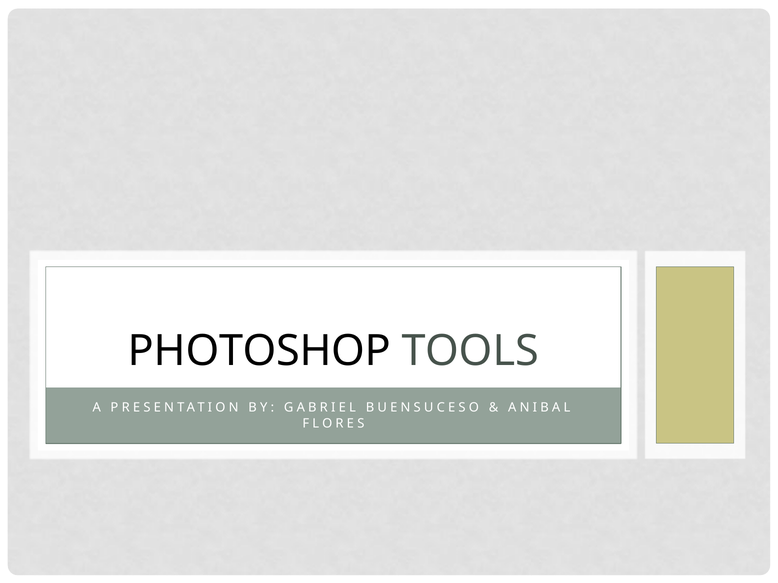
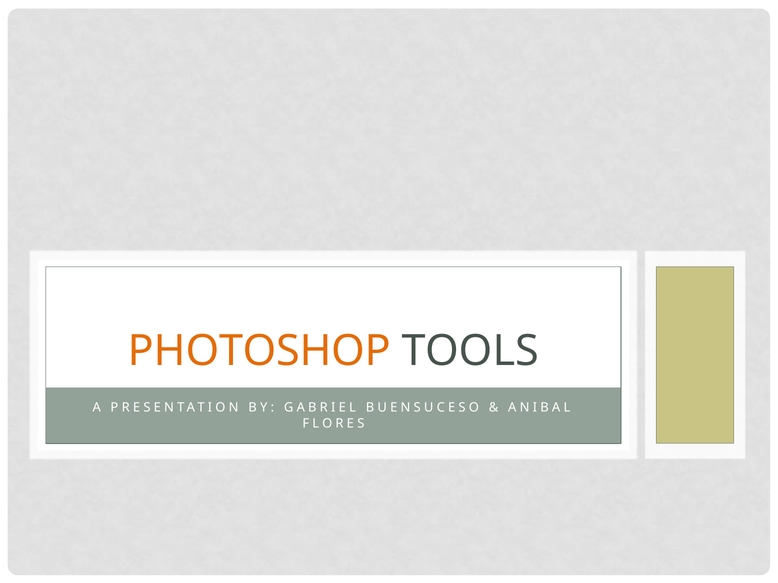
PHOTOSHOP colour: black -> orange (260, 351)
